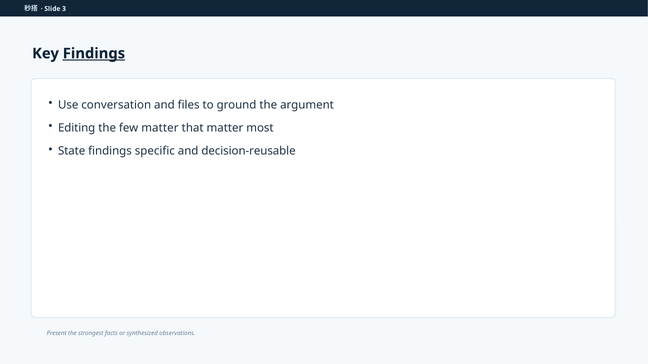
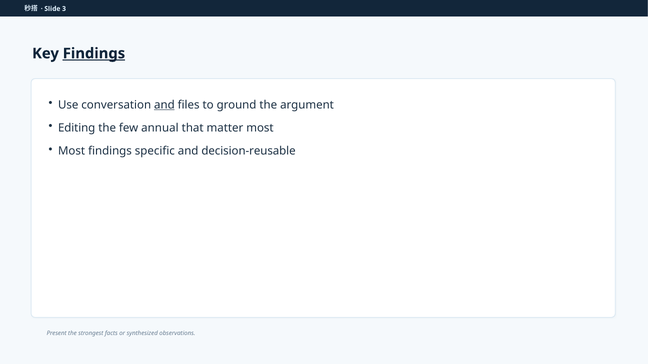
and underline: none -> present (164, 105)
few matter: matter -> annual (160, 128)
State: State -> Most (72, 151)
